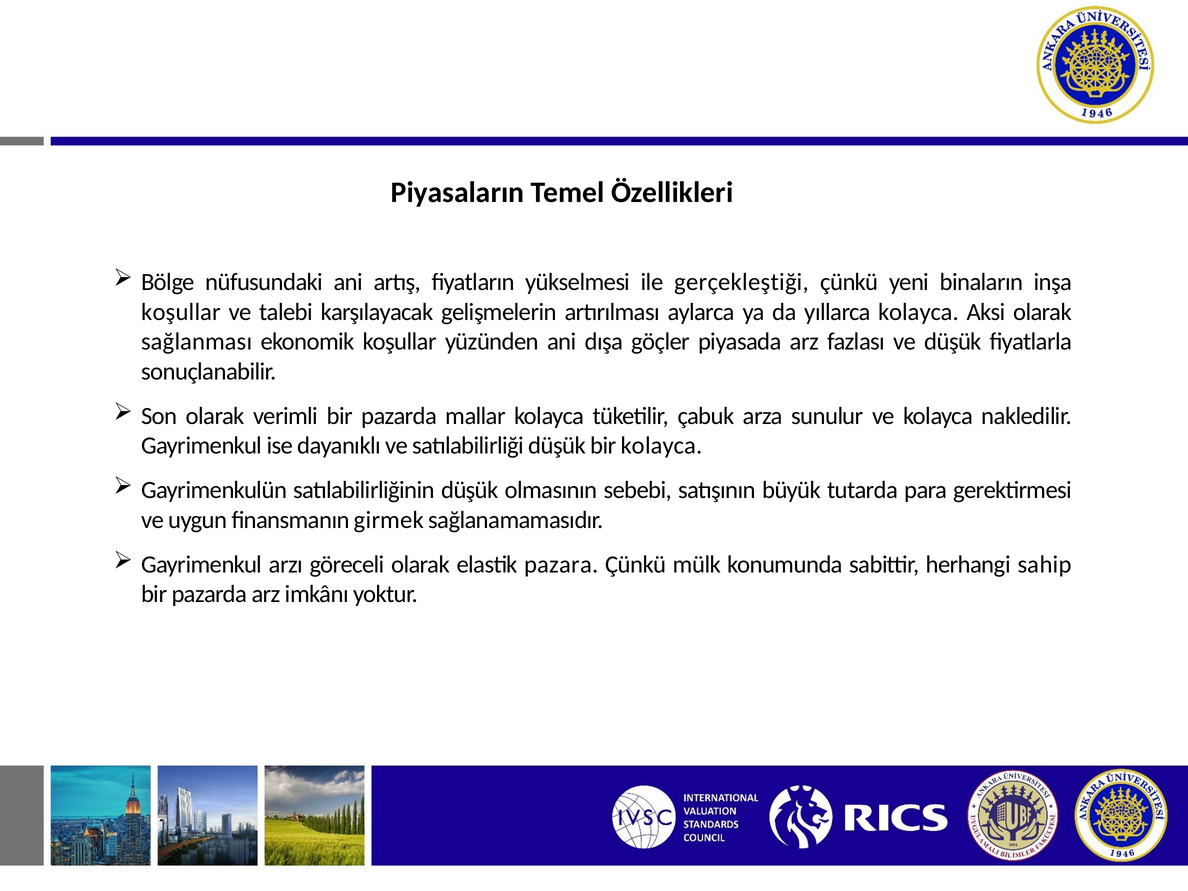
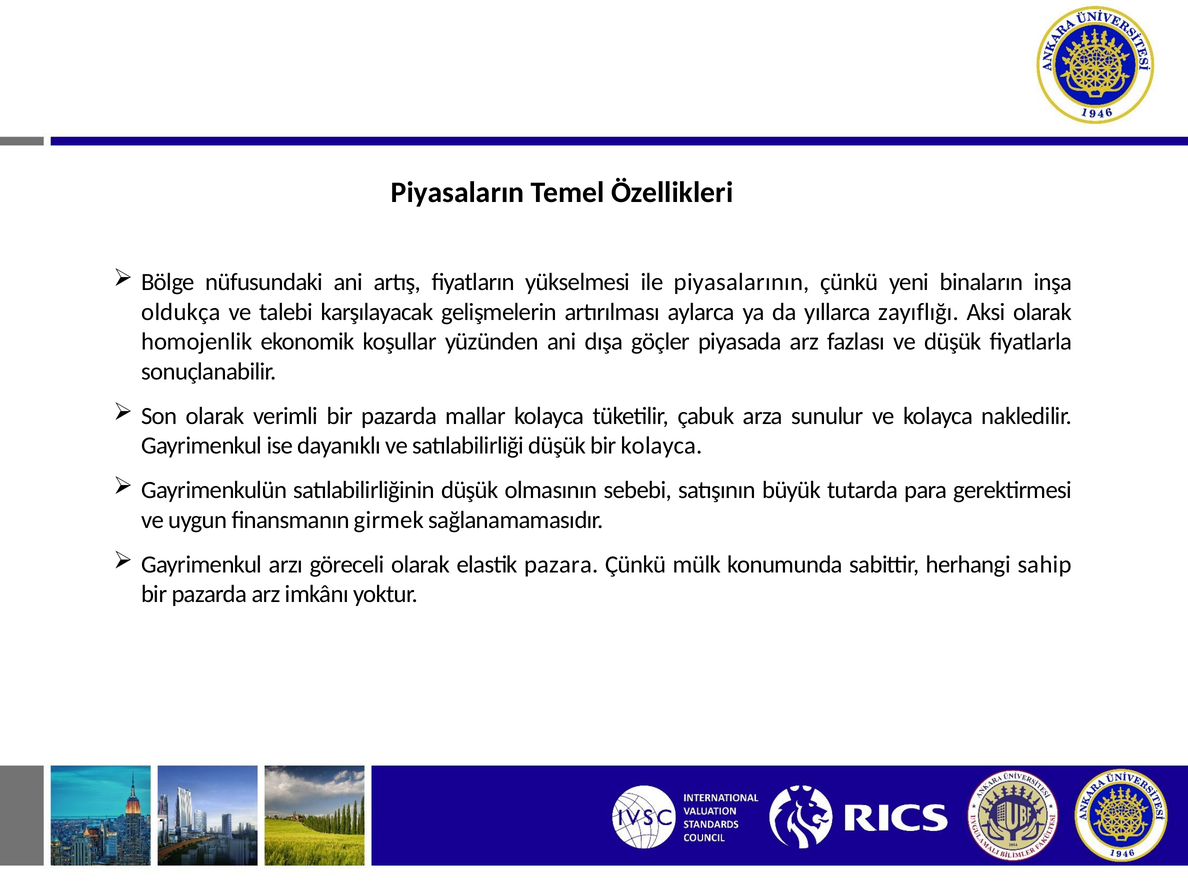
gerçekleştiği: gerçekleştiği -> piyasalarının (742, 282)
koşullar: koşullar -> oldukça (181, 312)
yıllarca kolayca: kolayca -> zayıflığı (919, 312)
sağlanması: sağlanması -> homojenlik (197, 342)
